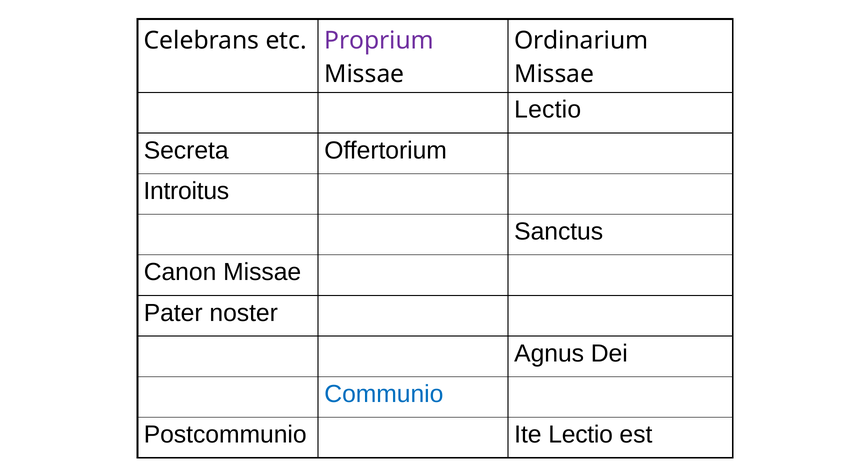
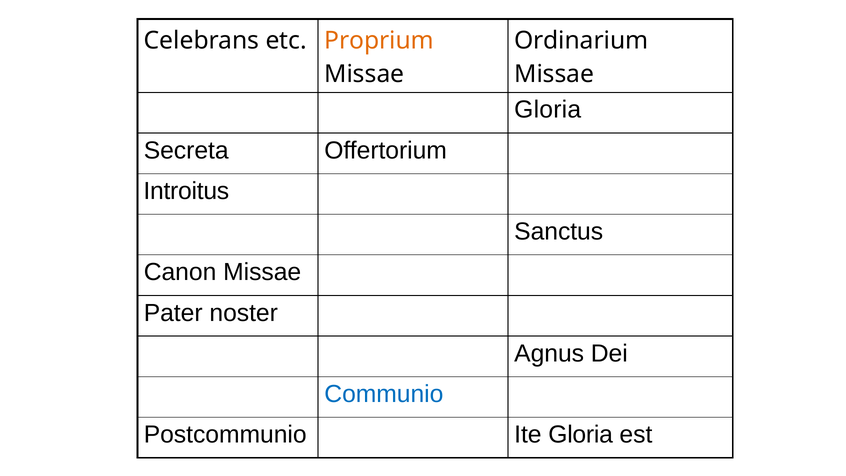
Proprium colour: purple -> orange (379, 40)
Lectio: Lectio -> Gloria (548, 110)
Ite Lectio: Lectio -> Gloria (581, 434)
